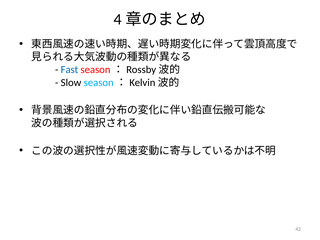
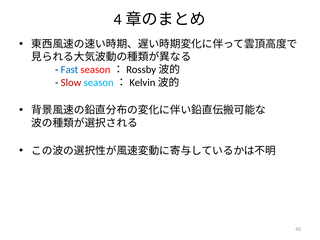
Slow colour: black -> red (71, 82)
